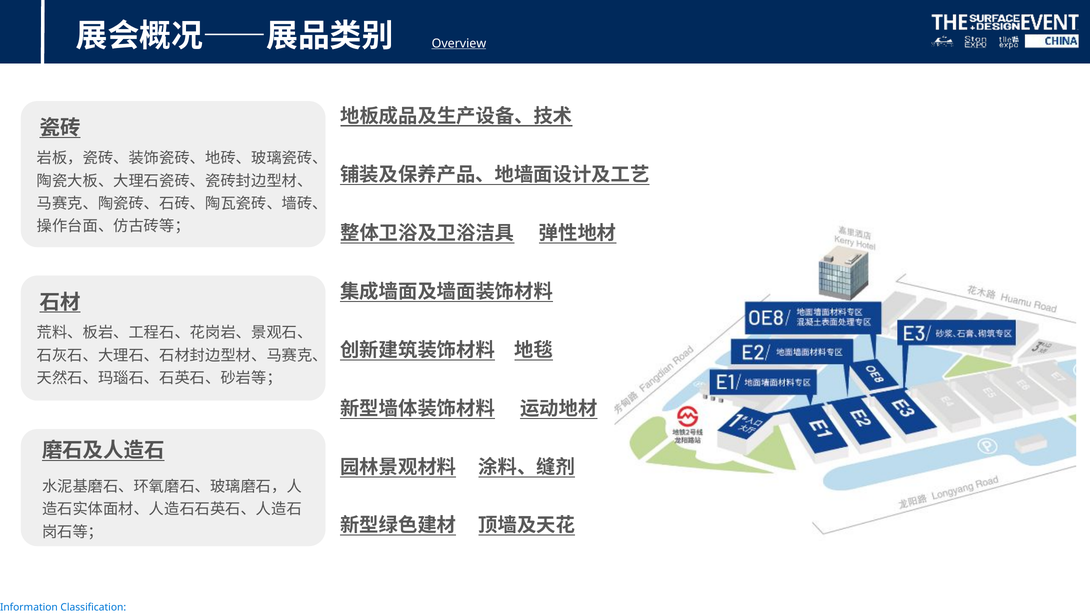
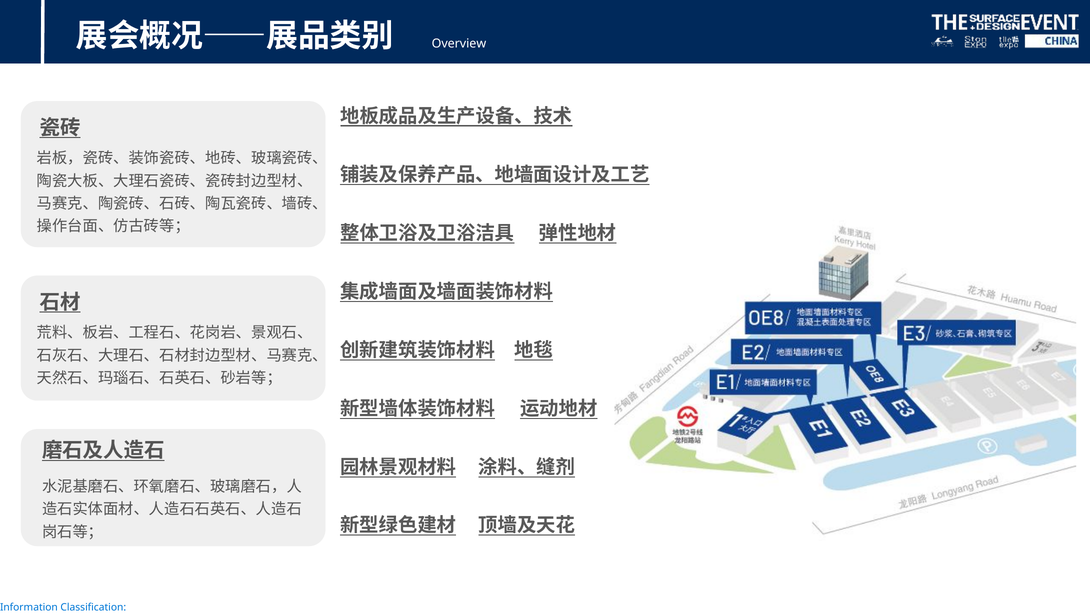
Overview underline: present -> none (459, 43)
